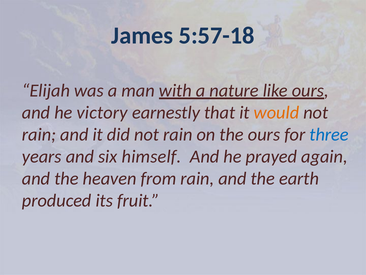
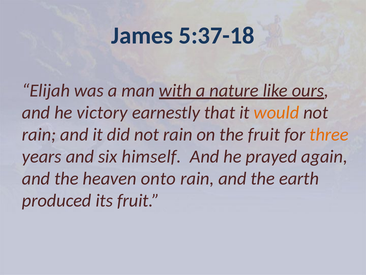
5:57-18: 5:57-18 -> 5:37-18 (217, 36)
the ours: ours -> fruit (264, 134)
three colour: blue -> orange (329, 134)
from: from -> onto (158, 178)
